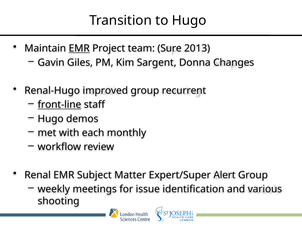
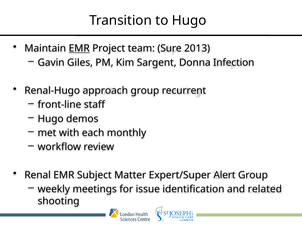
Changes: Changes -> Infection (234, 63)
improved: improved -> approach (105, 91)
front-line underline: present -> none (59, 105)
various: various -> related (265, 189)
